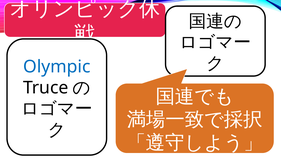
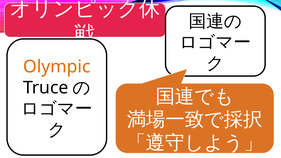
Olympic colour: blue -> orange (57, 67)
